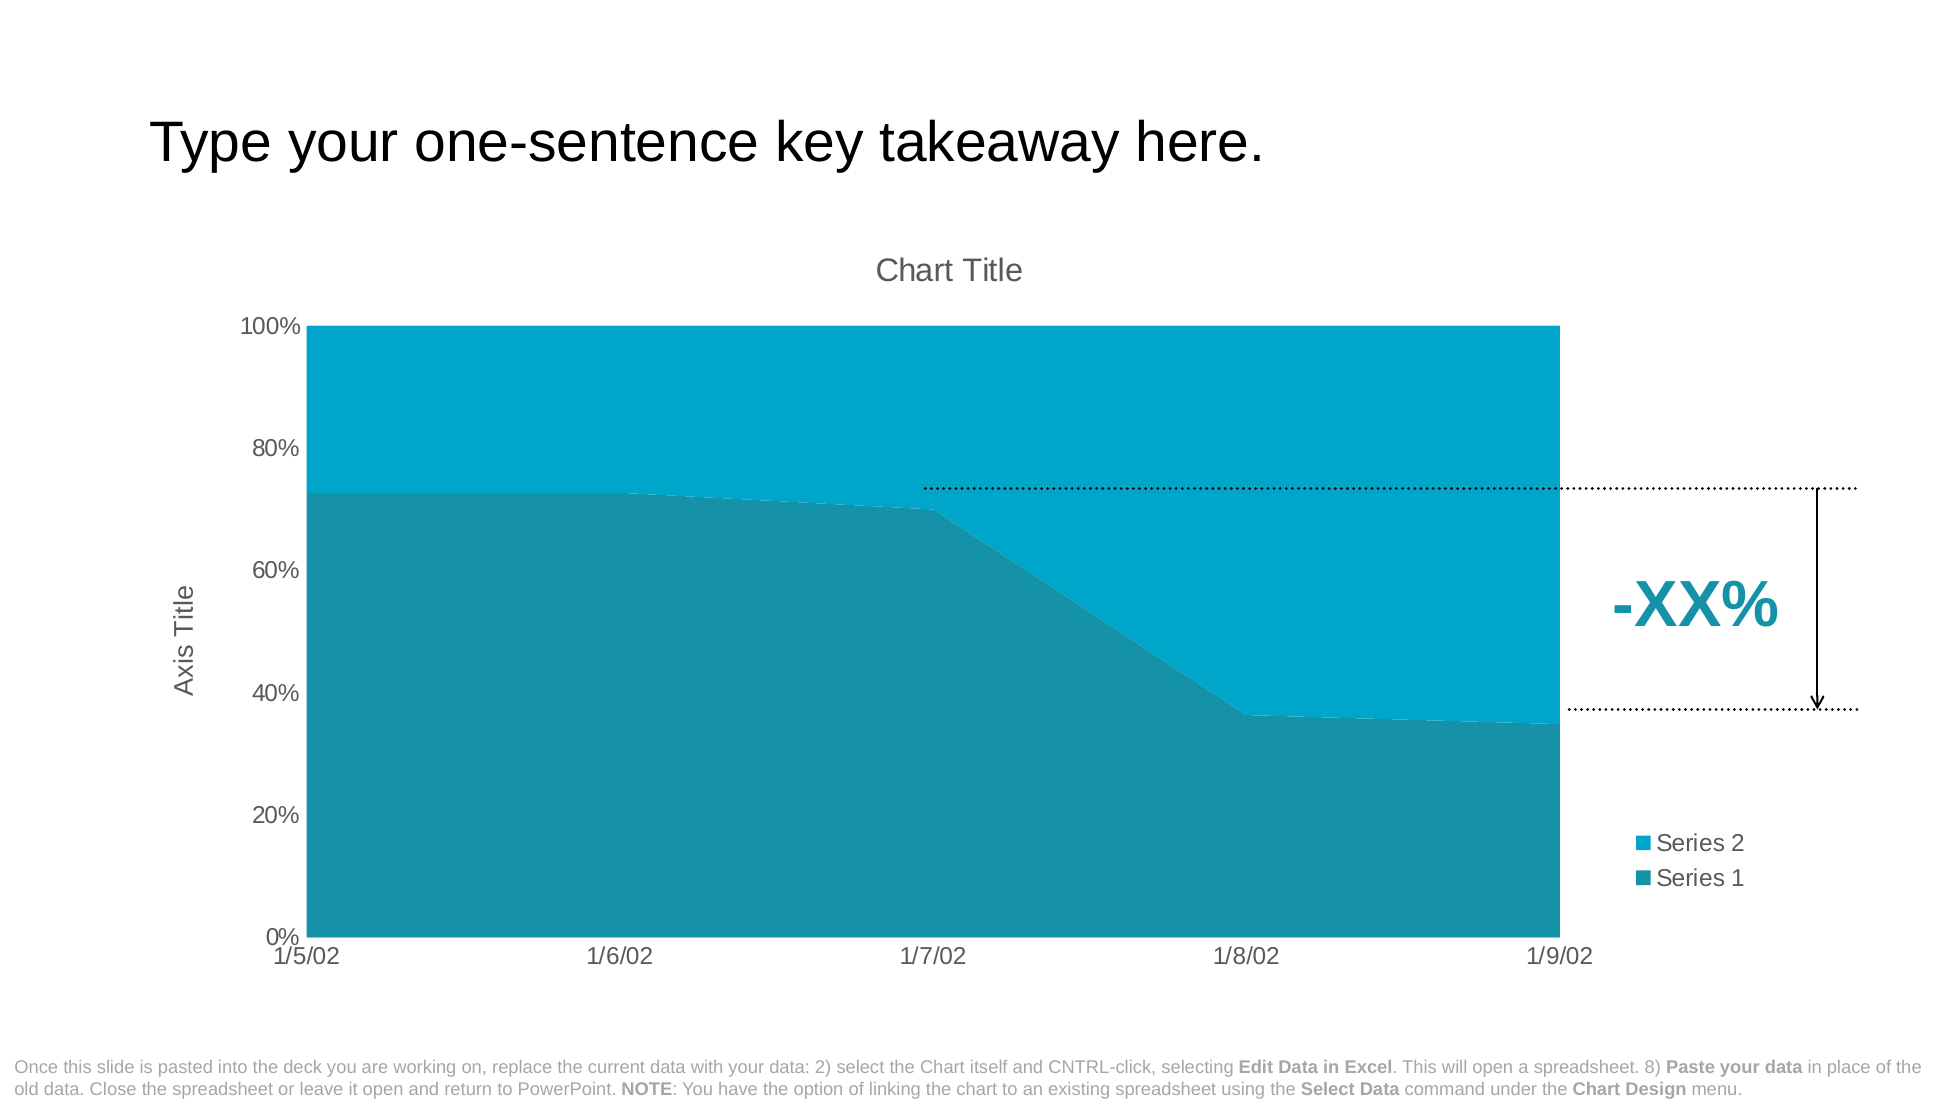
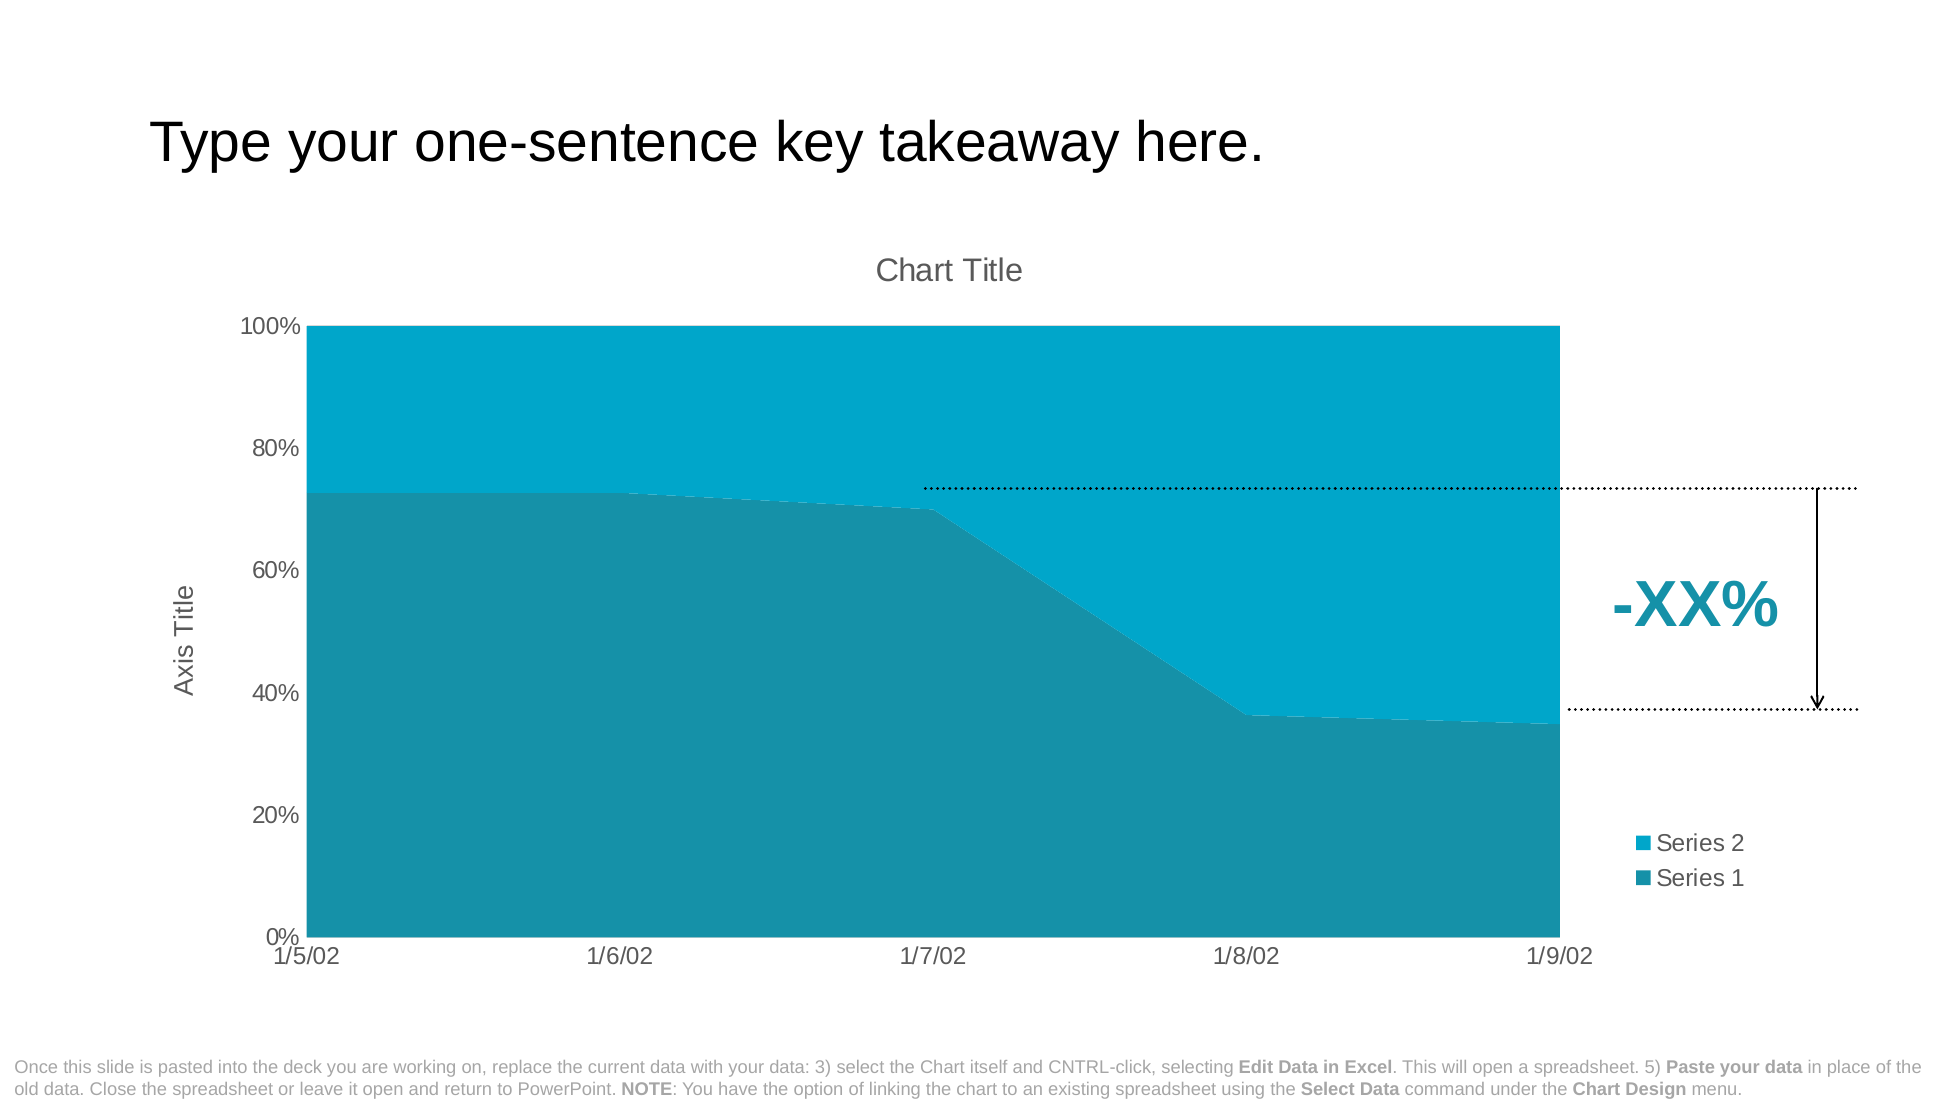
data 2: 2 -> 3 (823, 1067)
8: 8 -> 5 (1653, 1067)
